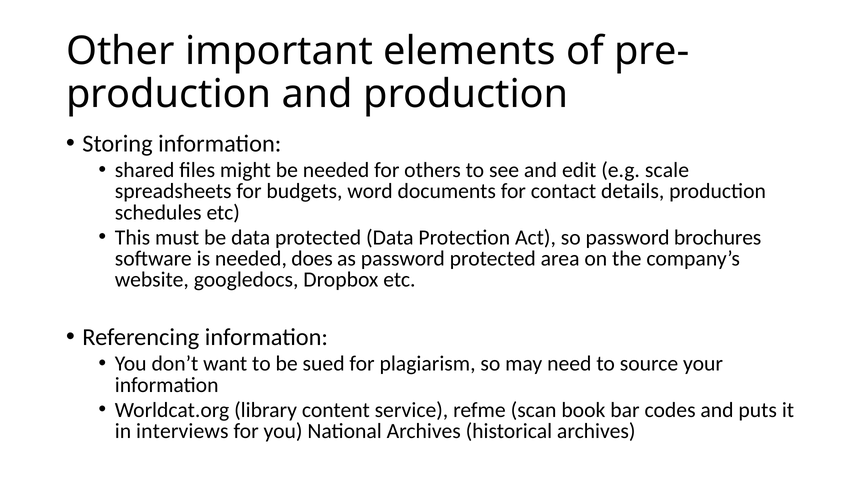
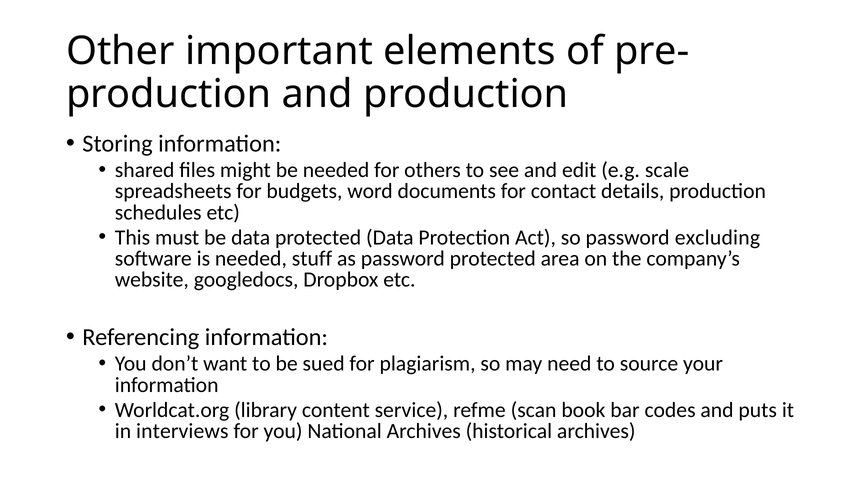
brochures: brochures -> excluding (717, 238)
does: does -> stuff (312, 259)
